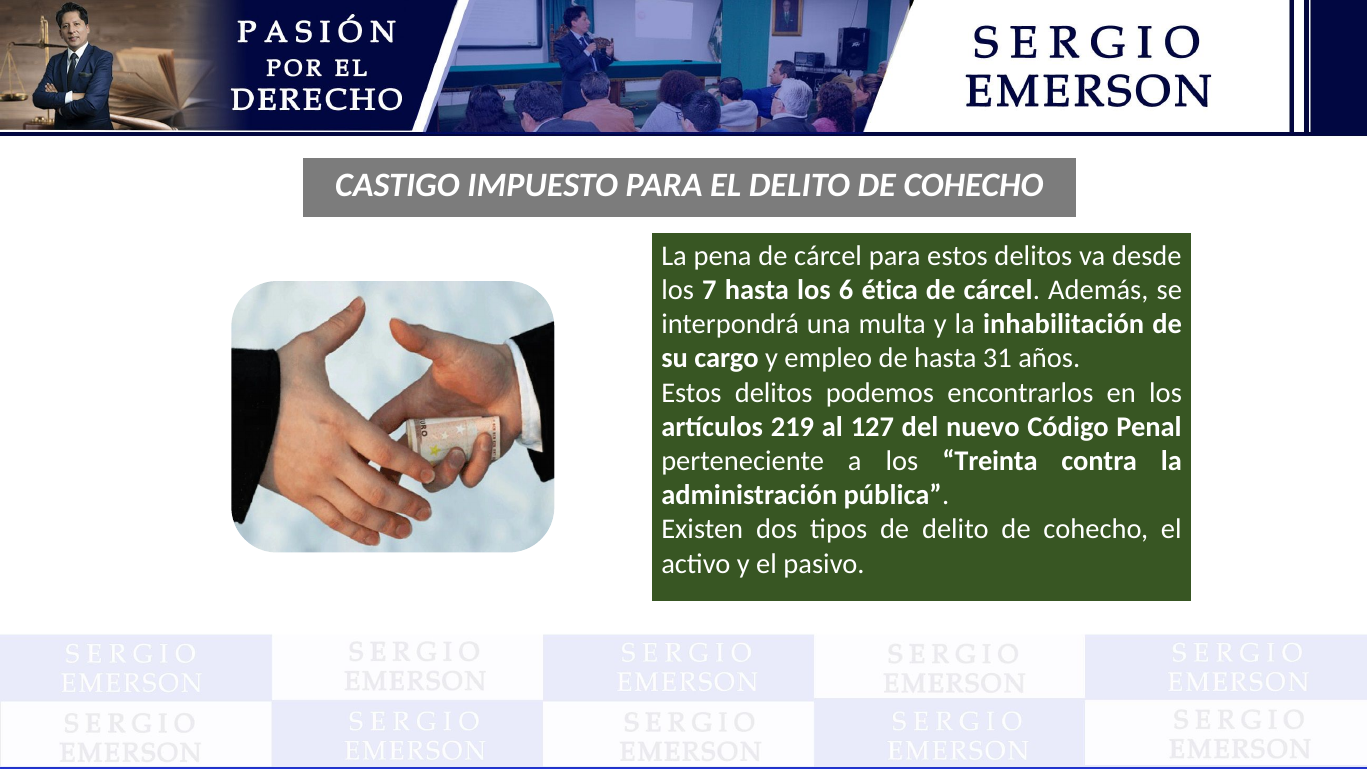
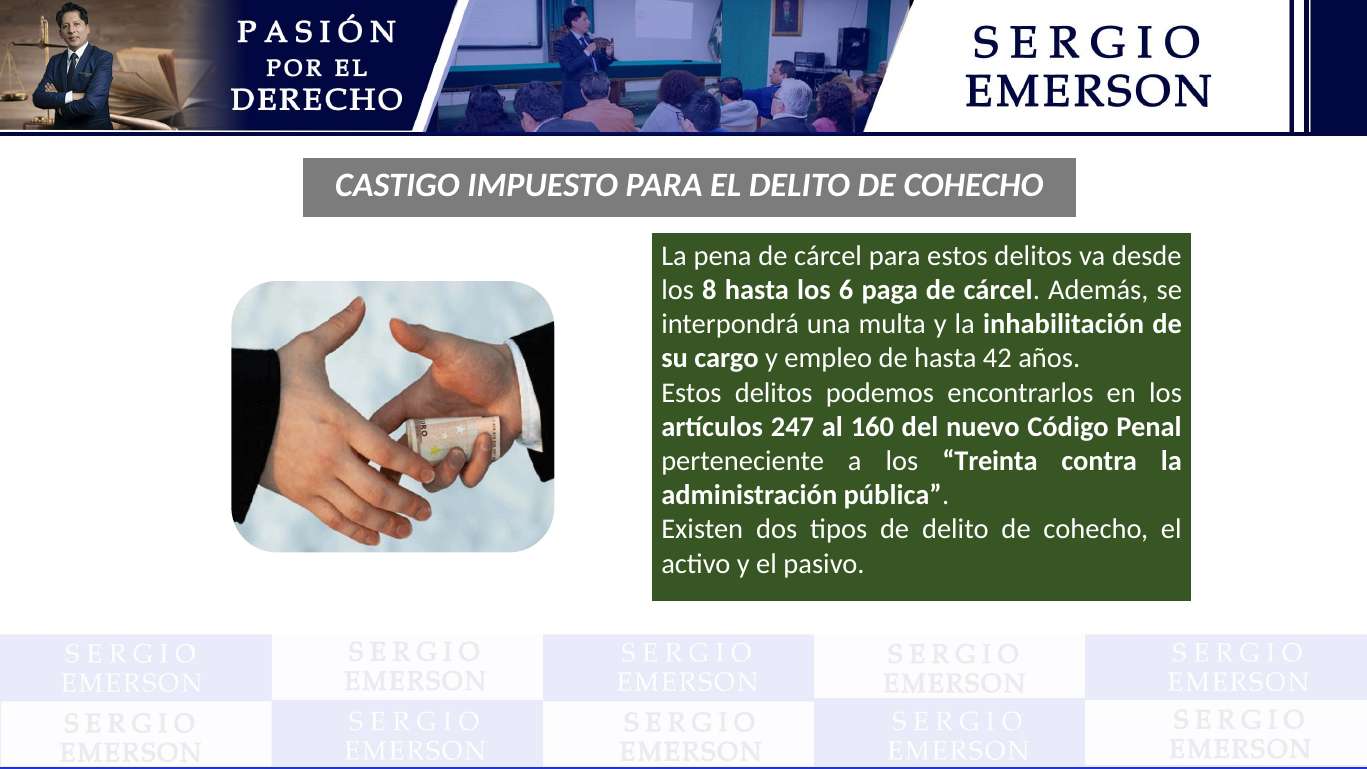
7: 7 -> 8 (709, 290)
ética: ética -> paga (890, 290)
31: 31 -> 42 (997, 359)
219: 219 -> 247 (792, 427)
127: 127 -> 160 (872, 427)
